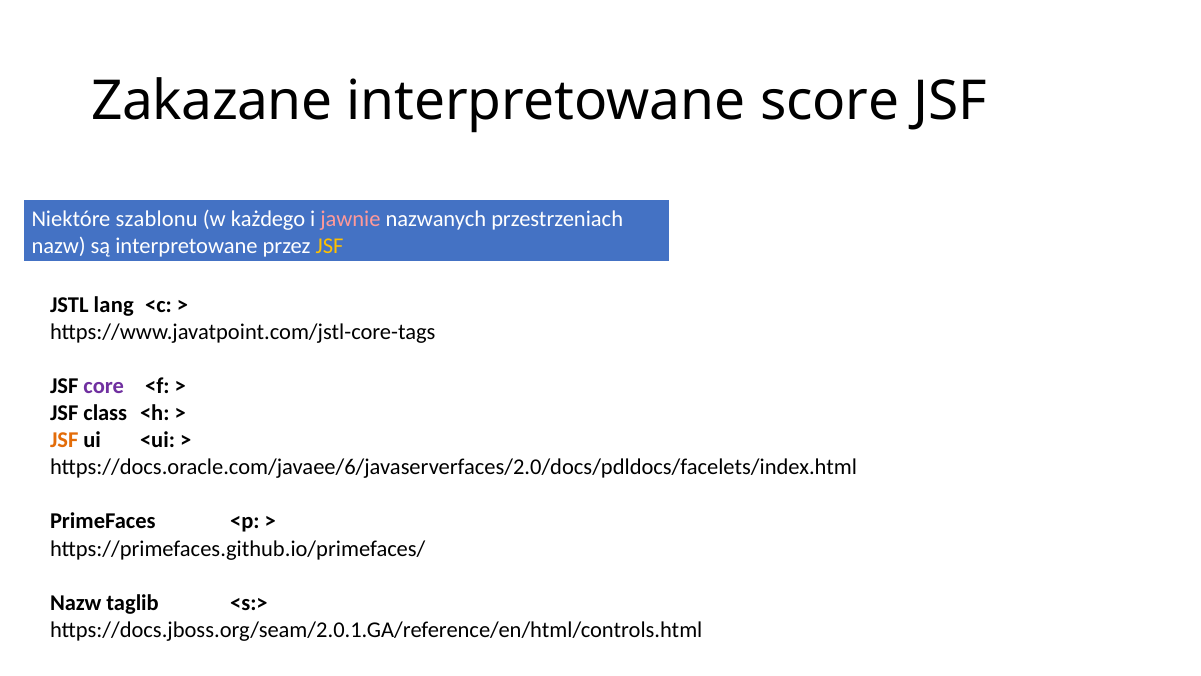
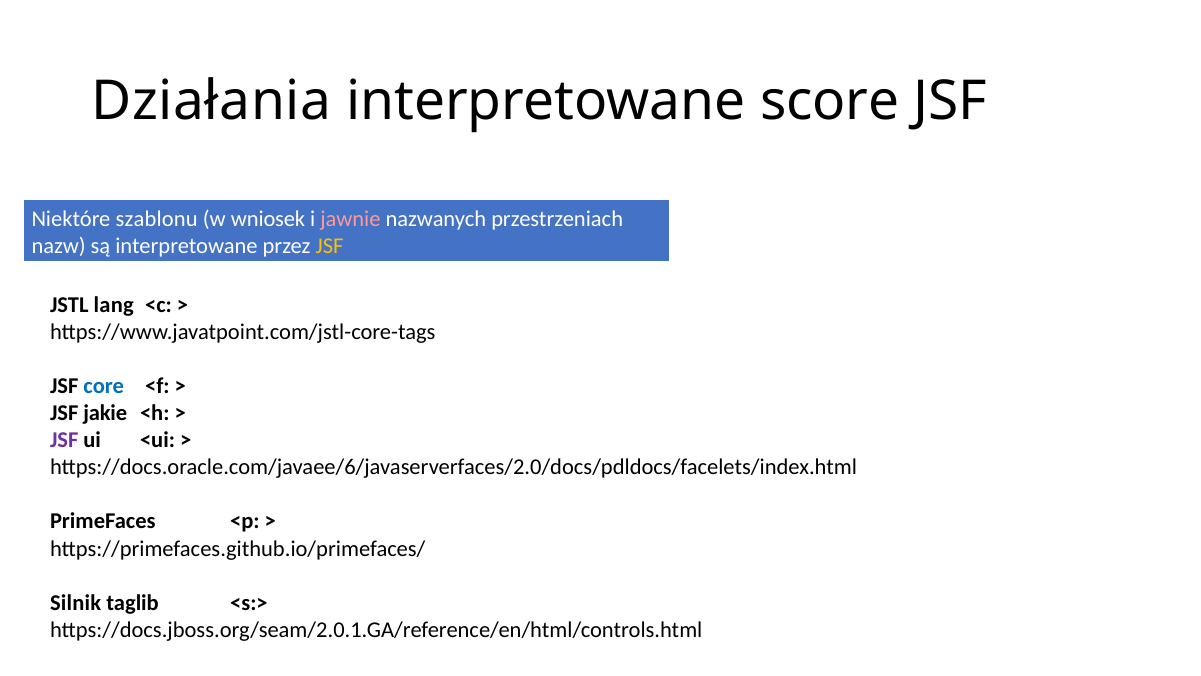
Zakazane: Zakazane -> Działania (211, 101)
każdego: każdego -> wniosek (268, 219)
core colour: purple -> blue (104, 386)
class: class -> jakie (105, 413)
JSF colour: orange -> purple (64, 440)
Nazw: Nazw -> Silnik (76, 602)
